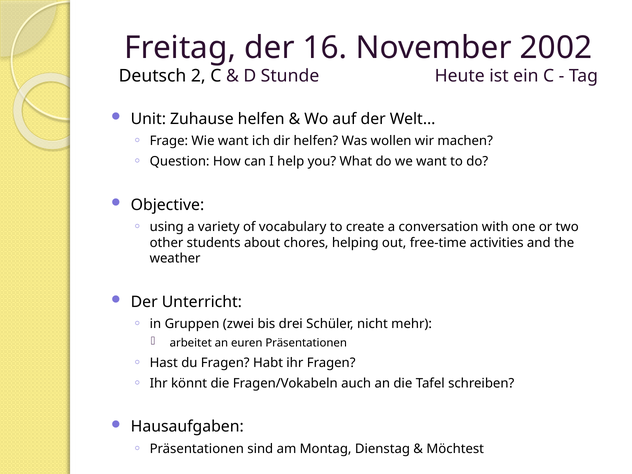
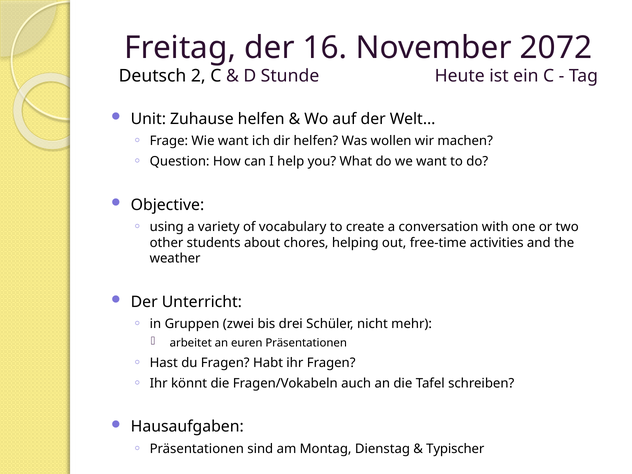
2002: 2002 -> 2072 (556, 48)
Möchtest: Möchtest -> Typischer (455, 449)
